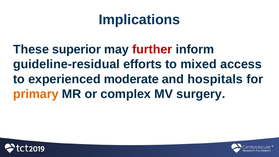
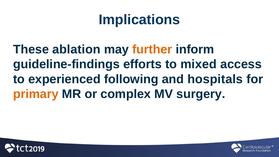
superior: superior -> ablation (76, 49)
further colour: red -> orange (152, 49)
guideline-residual: guideline-residual -> guideline-findings (66, 64)
moderate: moderate -> following (131, 79)
